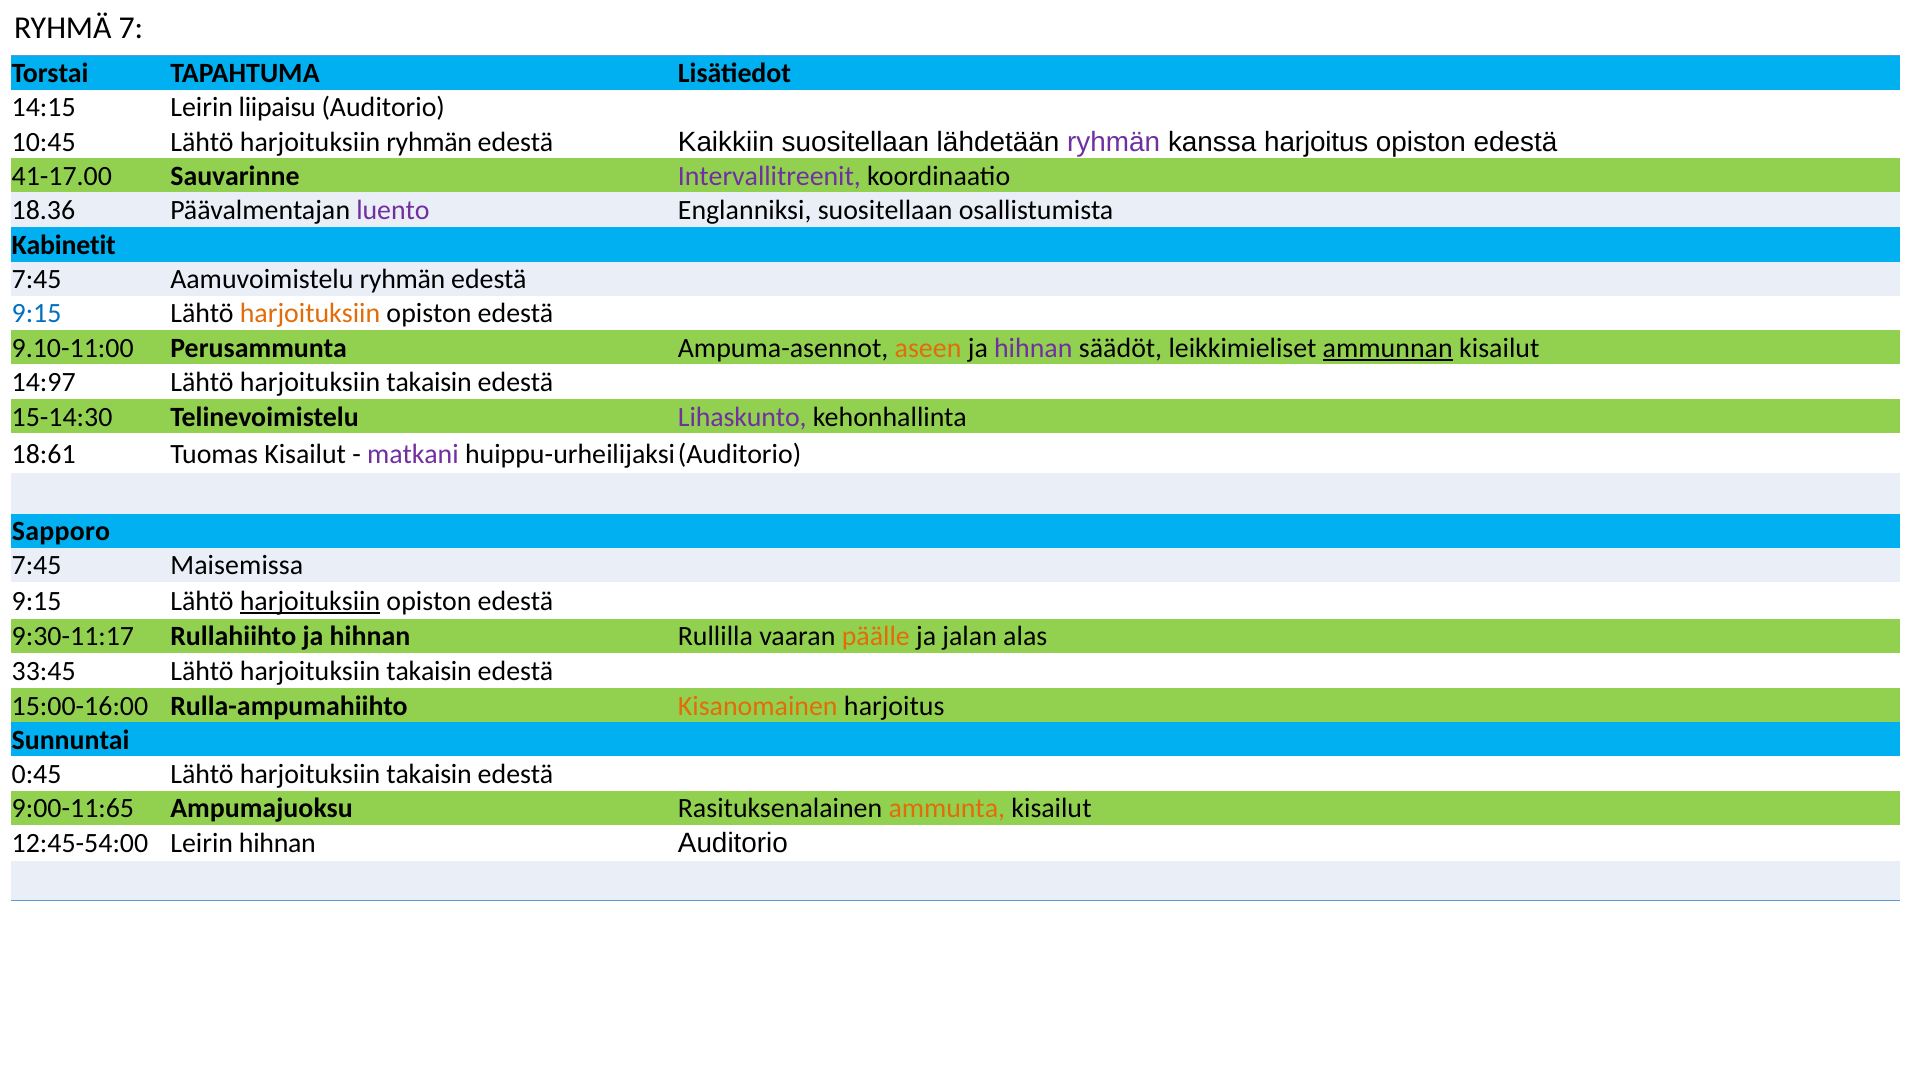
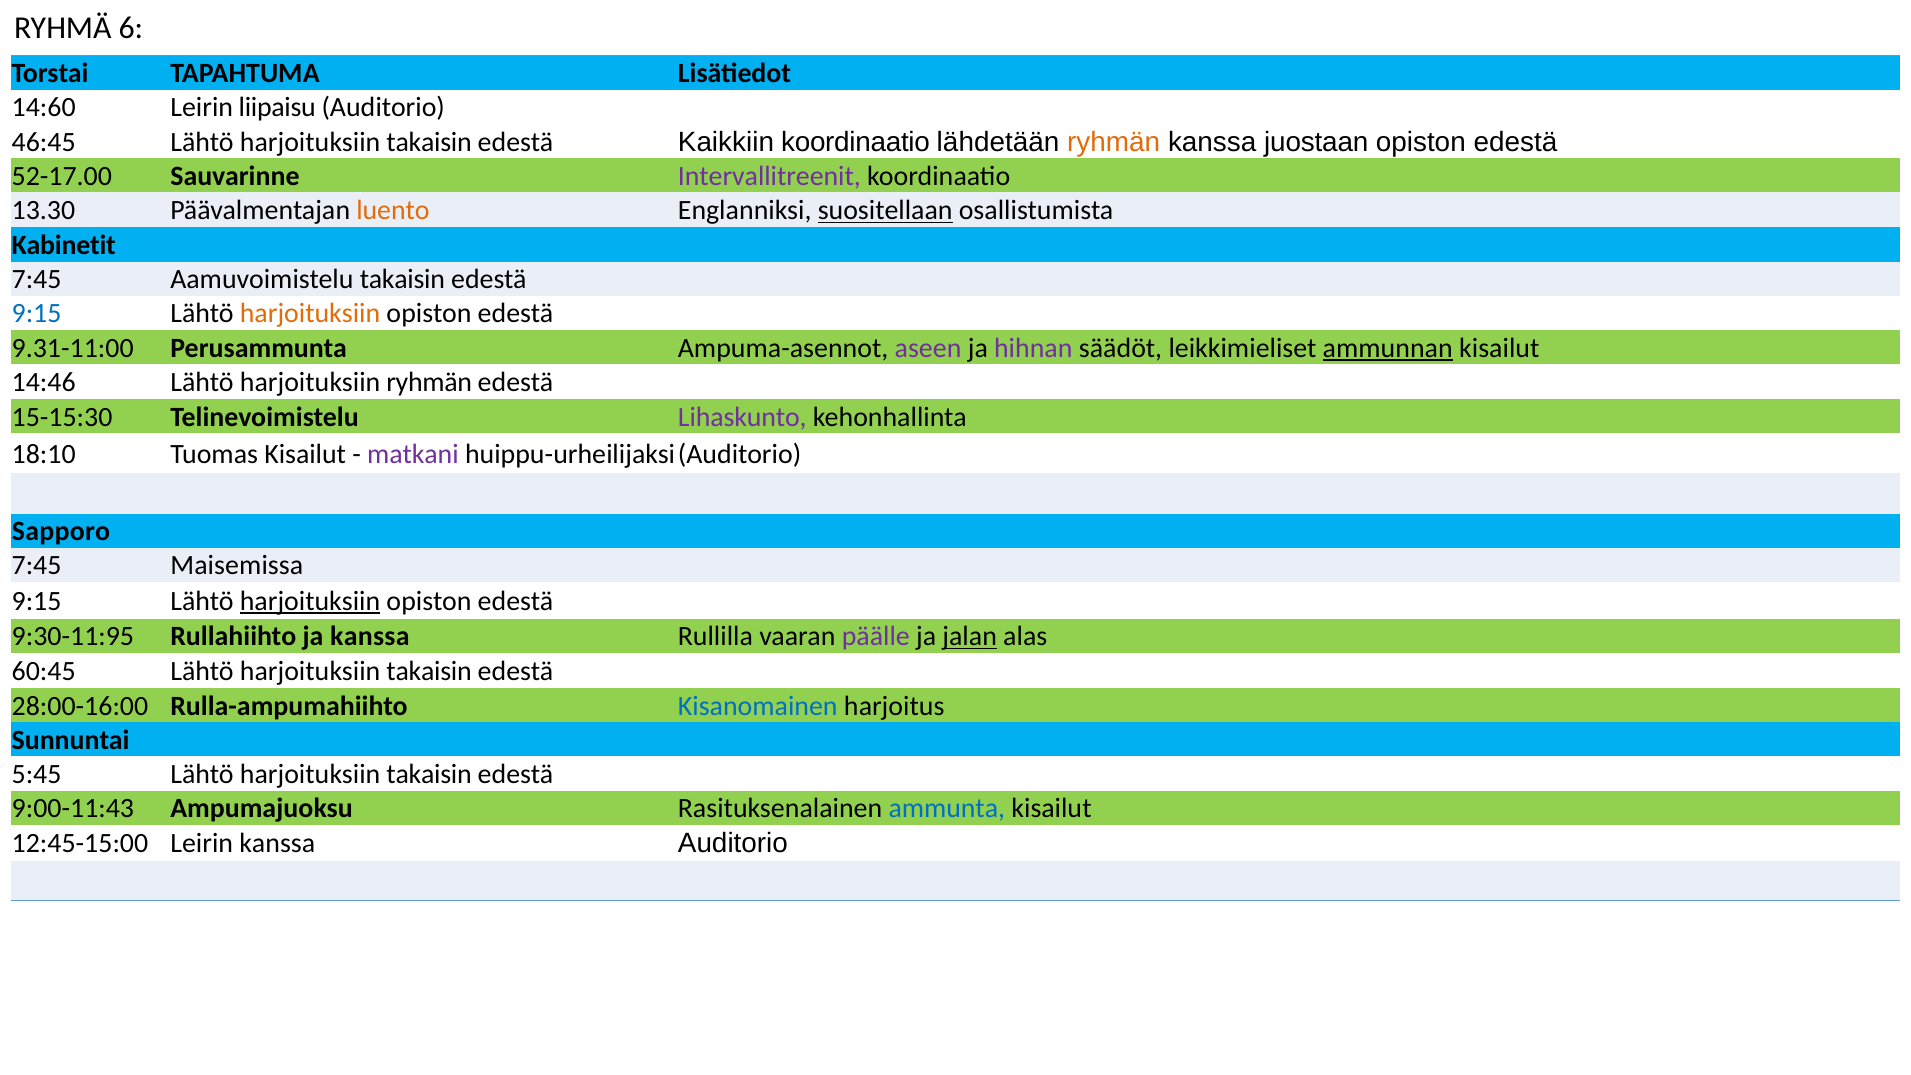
7: 7 -> 6 (131, 28)
14:15: 14:15 -> 14:60 (44, 108)
10:45: 10:45 -> 46:45 (44, 142)
ryhmän: ryhmän -> takaisin (429, 142)
Kaikkiin suositellaan: suositellaan -> koordinaatio (855, 142)
ryhmän colour: purple -> orange (1114, 142)
kanssa harjoitus: harjoitus -> juostaan (1316, 142)
41-17.00: 41-17.00 -> 52-17.00 (62, 176)
18.36: 18.36 -> 13.30 (43, 211)
luento colour: purple -> orange (393, 211)
suositellaan underline: none -> present (885, 211)
Aamuvoimistelu ryhmän: ryhmän -> takaisin (402, 279)
9.10-11:00: 9.10-11:00 -> 9.31-11:00 (73, 348)
aseen colour: orange -> purple (928, 348)
14:97: 14:97 -> 14:46 (44, 382)
takaisin: takaisin -> ryhmän (429, 382)
15-14:30: 15-14:30 -> 15-15:30 (62, 417)
18:61: 18:61 -> 18:10 (44, 454)
9:30-11:17: 9:30-11:17 -> 9:30-11:95 (73, 637)
Rullahiihto ja hihnan: hihnan -> kanssa (370, 637)
päälle colour: orange -> purple (876, 637)
jalan underline: none -> present (970, 637)
33:45: 33:45 -> 60:45 (44, 671)
15:00-16:00: 15:00-16:00 -> 28:00-16:00 (80, 706)
Kisanomainen colour: orange -> blue (758, 706)
0:45: 0:45 -> 5:45 (37, 774)
9:00-11:65: 9:00-11:65 -> 9:00-11:43 (73, 809)
ammunta colour: orange -> blue (947, 809)
12:45-54:00: 12:45-54:00 -> 12:45-15:00 (80, 843)
Leirin hihnan: hihnan -> kanssa (277, 843)
